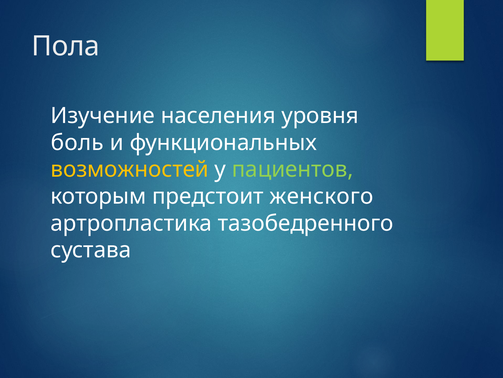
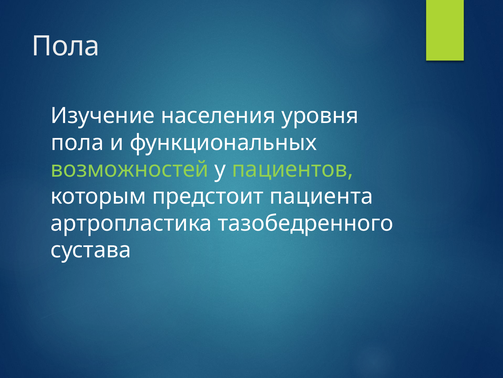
боль: боль -> пола (77, 142)
возможностей colour: yellow -> light green (130, 169)
женского: женского -> пациента (321, 196)
